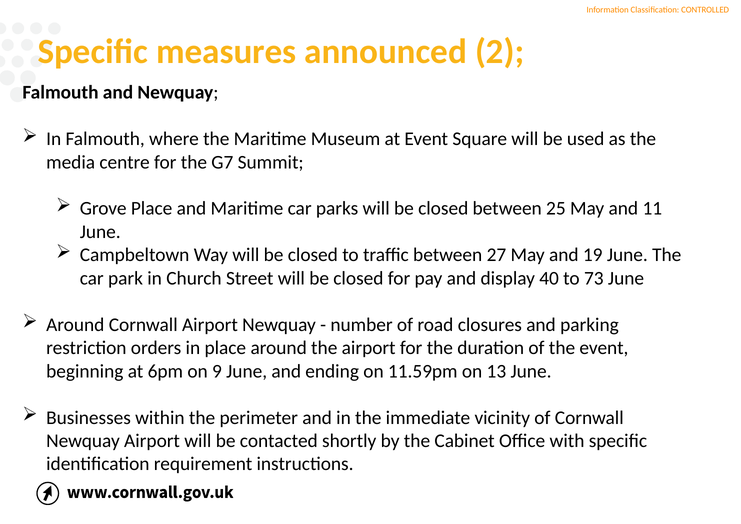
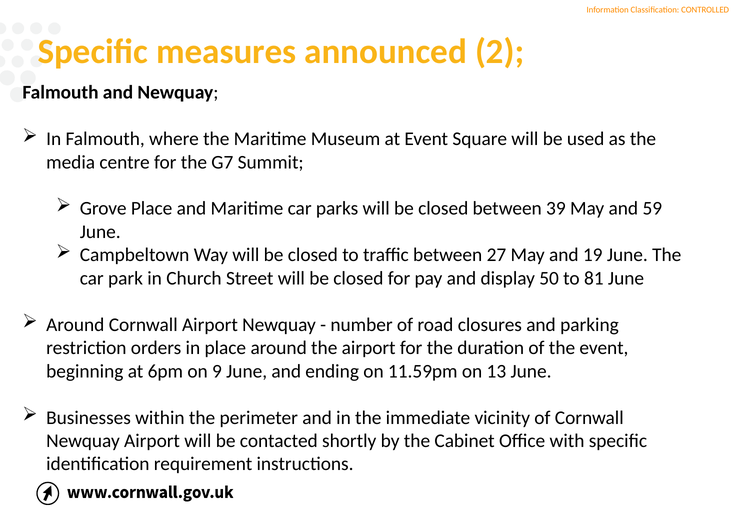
25: 25 -> 39 (556, 209)
11: 11 -> 59 (652, 209)
40: 40 -> 50 (549, 278)
73: 73 -> 81 (594, 278)
